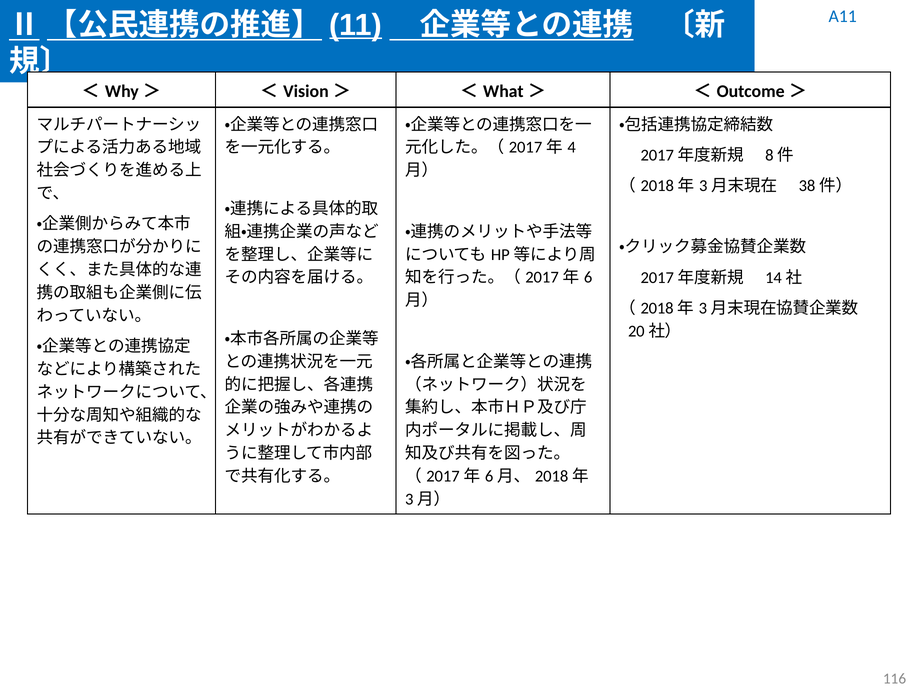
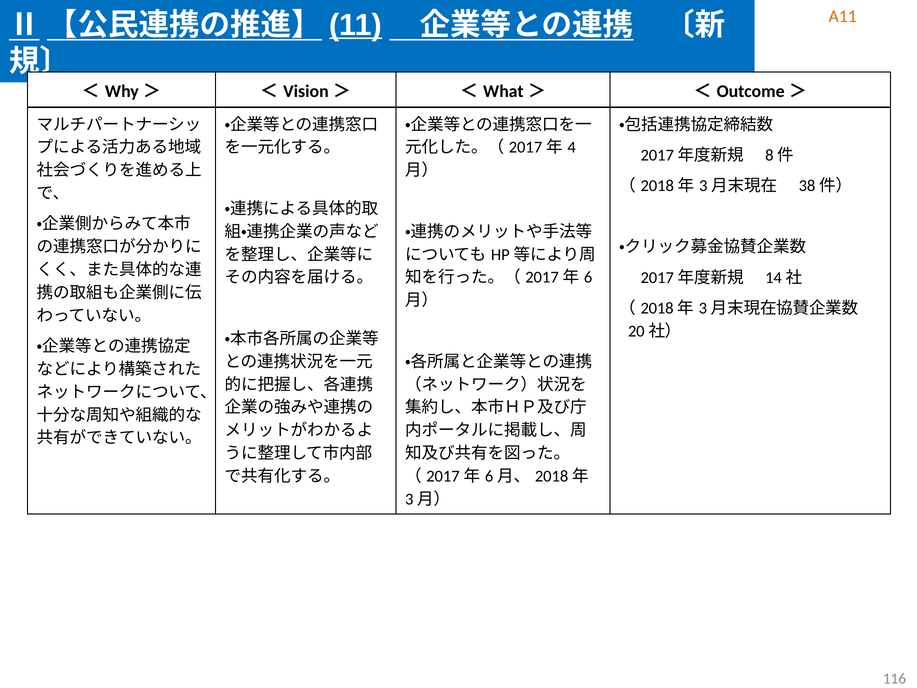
A11 colour: blue -> orange (843, 16)
